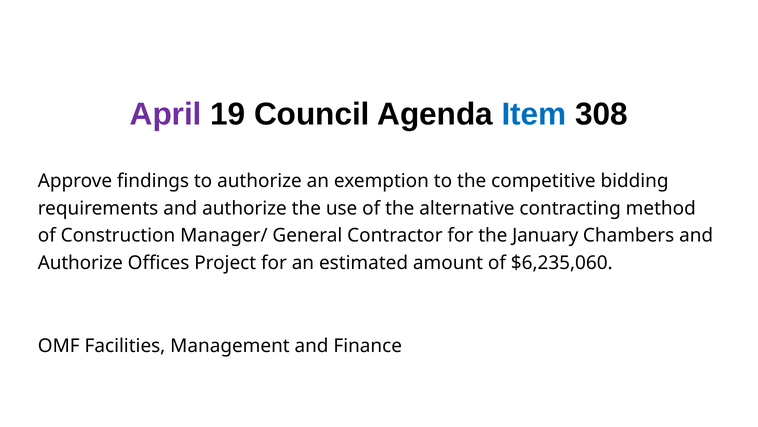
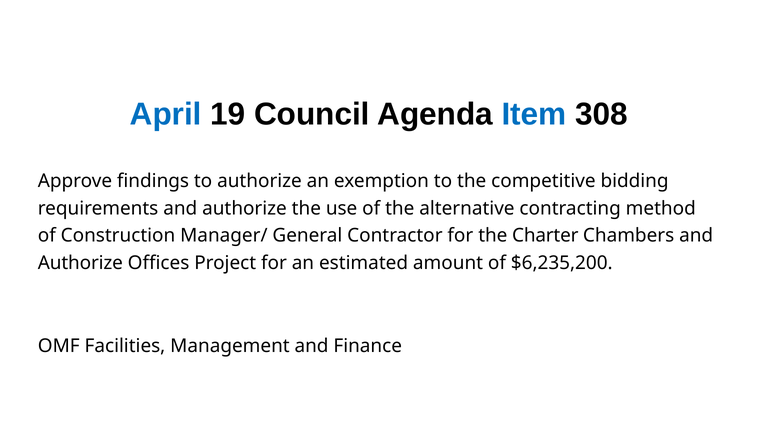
April colour: purple -> blue (166, 114)
January: January -> Charter (545, 235)
$6,235,060: $6,235,060 -> $6,235,200 (562, 263)
